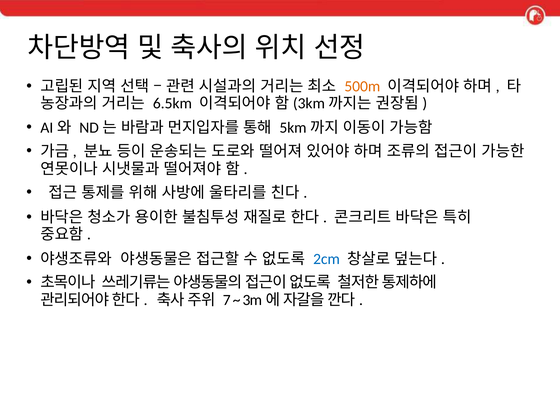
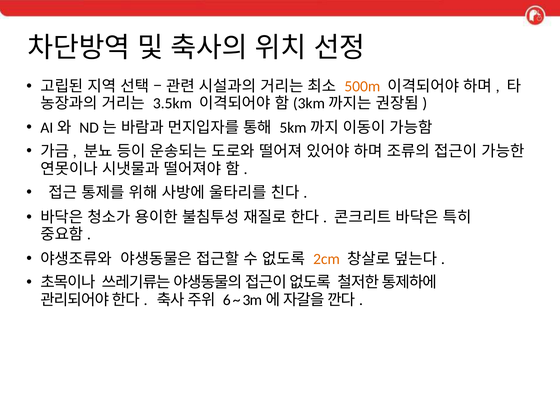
6.5km: 6.5km -> 3.5km (172, 103)
2cm colour: blue -> orange (327, 259)
7: 7 -> 6 (227, 300)
